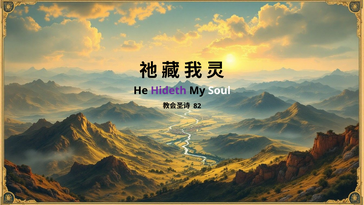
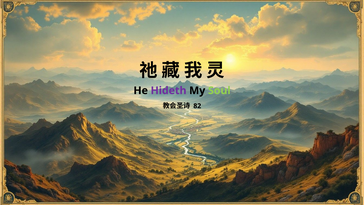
Soul colour: white -> light green (219, 90)
